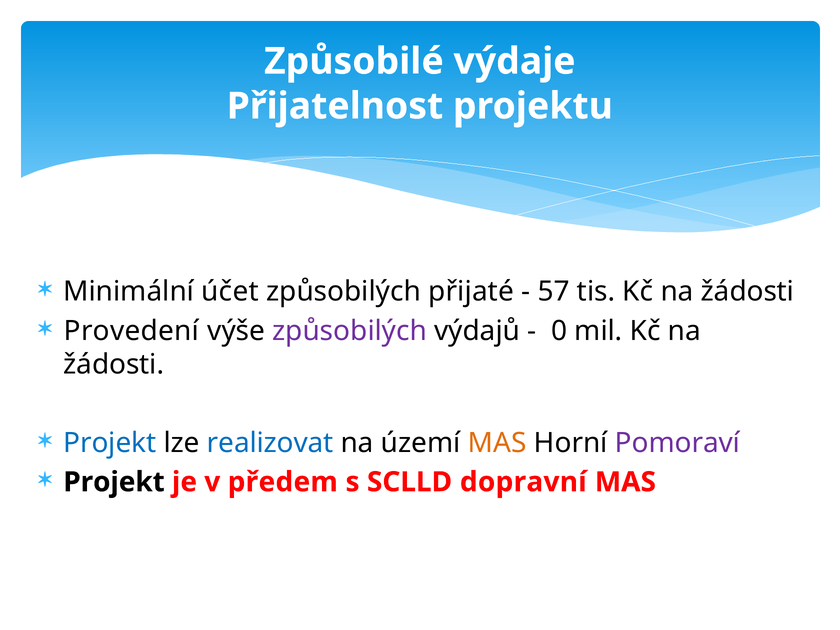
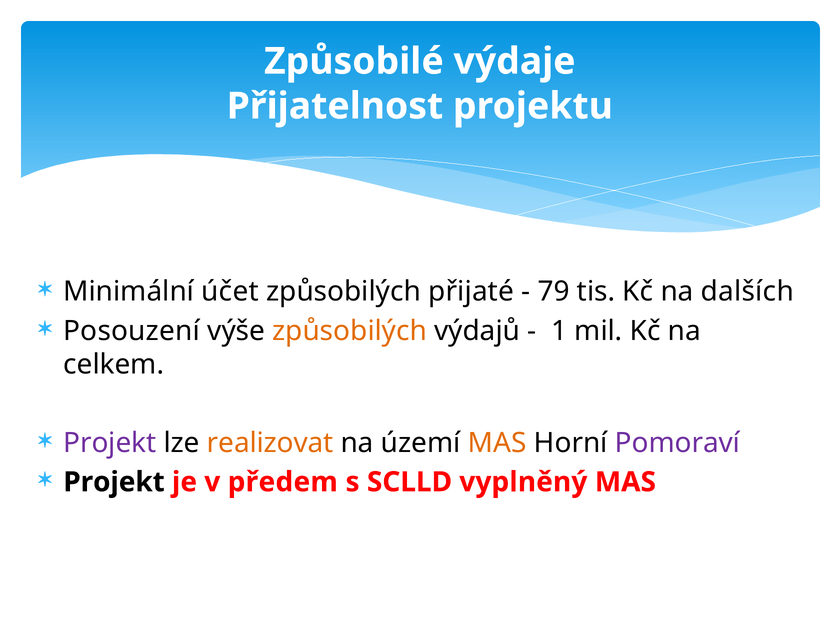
57: 57 -> 79 (554, 292)
tis Kč na žádosti: žádosti -> dalších (747, 292)
Provedení: Provedení -> Posouzení (132, 331)
způsobilých colour: purple -> orange (350, 331)
0: 0 -> 1 (559, 331)
žádosti: žádosti -> celkem (114, 364)
Projekt colour: blue -> purple (110, 443)
realizovat colour: blue -> orange (270, 443)
dopravní: dopravní -> vyplněný (523, 482)
